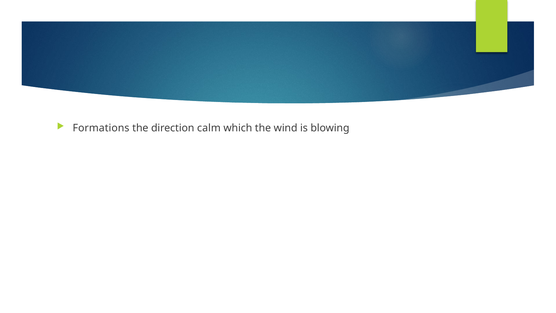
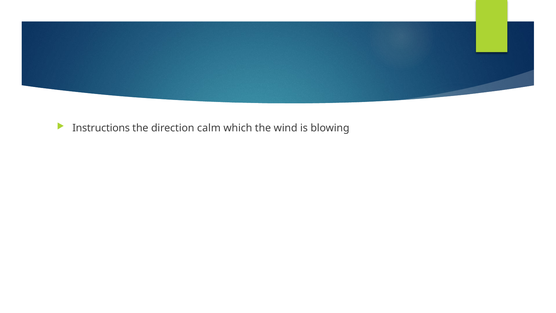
Formations: Formations -> Instructions (101, 128)
